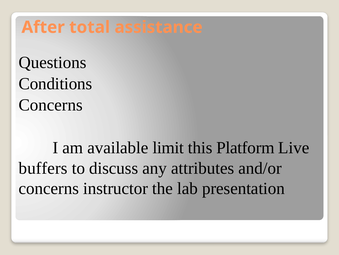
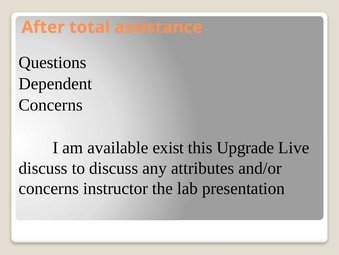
Conditions: Conditions -> Dependent (55, 83)
limit: limit -> exist (168, 147)
Platform: Platform -> Upgrade (245, 147)
buffers: buffers -> discuss (43, 168)
